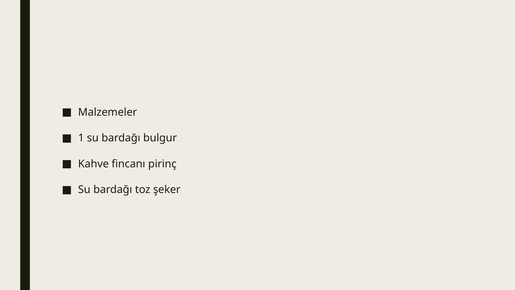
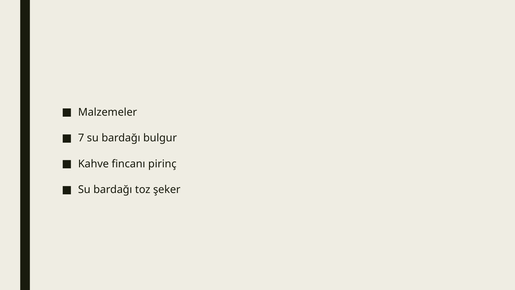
1: 1 -> 7 (81, 138)
